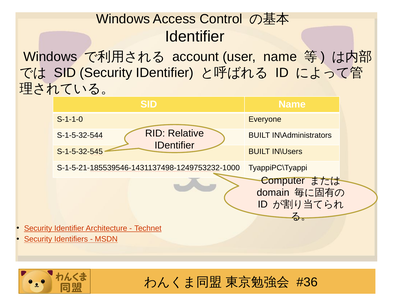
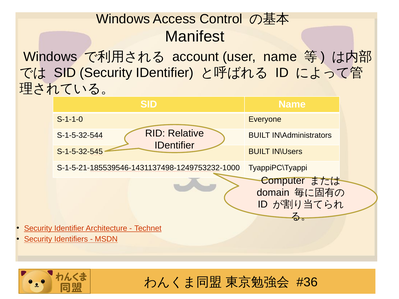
Identifier: Identifier -> Manifest (195, 36)
